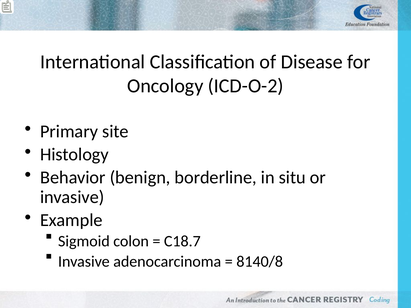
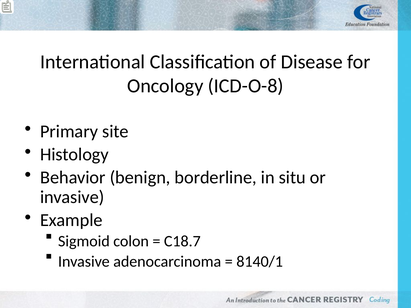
ICD-O-2: ICD-O-2 -> ICD-O-8 (246, 86)
8140/8: 8140/8 -> 8140/1 (260, 262)
